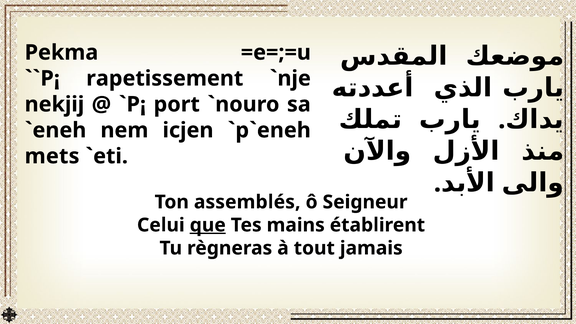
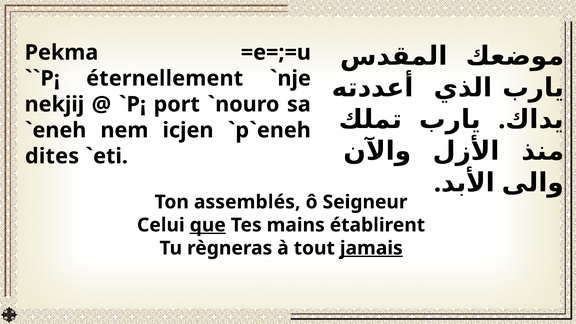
rapetissement: rapetissement -> éternellement (165, 78)
mets: mets -> dites (52, 156)
jamais underline: none -> present (371, 248)
